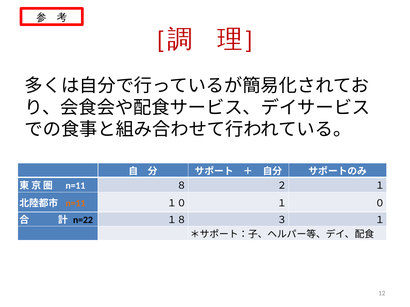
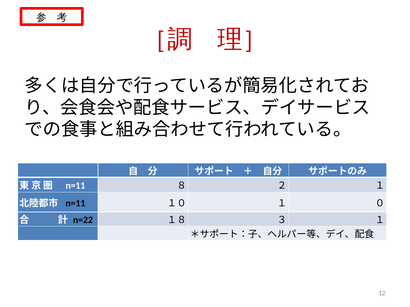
n=11 colour: orange -> black (75, 203)
